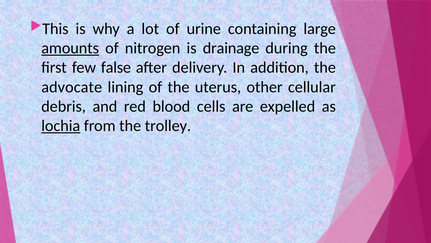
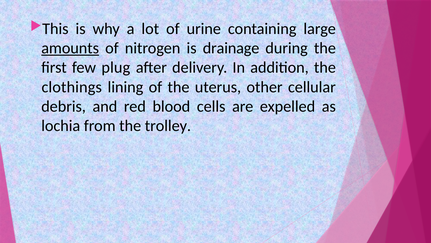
false: false -> plug (116, 67)
advocate: advocate -> clothings (72, 87)
lochia underline: present -> none (61, 126)
